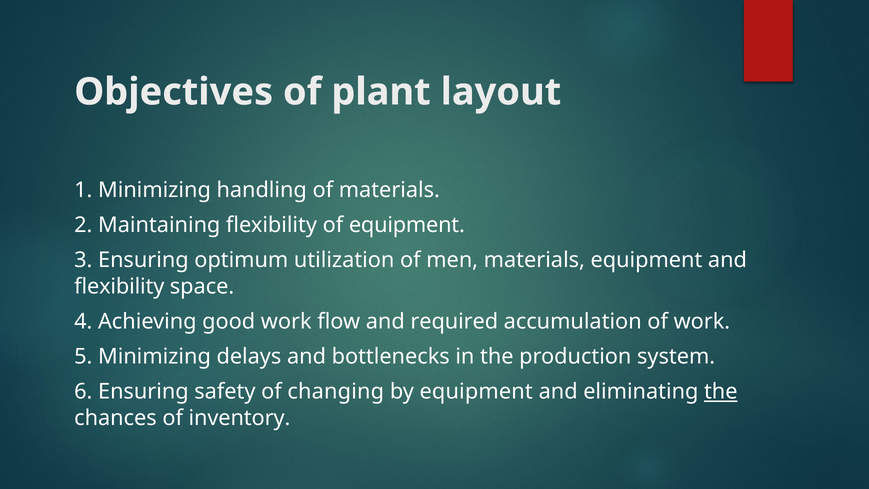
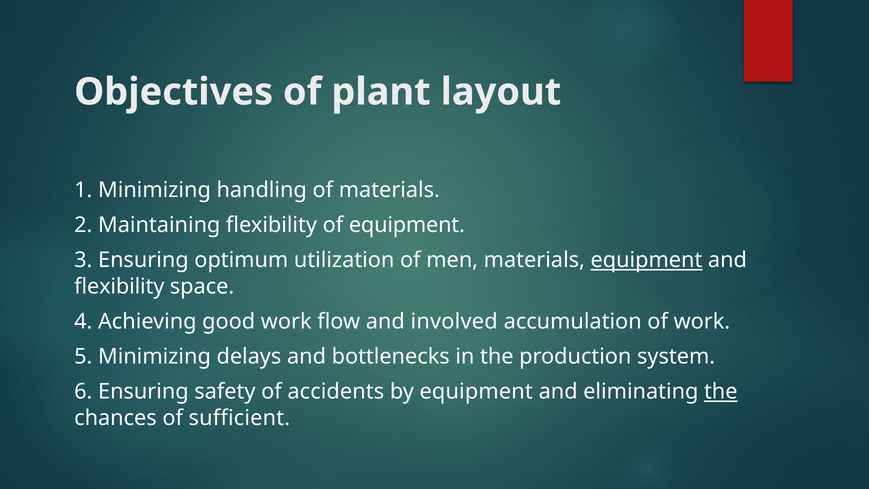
equipment underline: none -> present (646, 260)
required: required -> involved (454, 321)
changing: changing -> accidents (336, 392)
inventory: inventory -> sufficient (239, 418)
